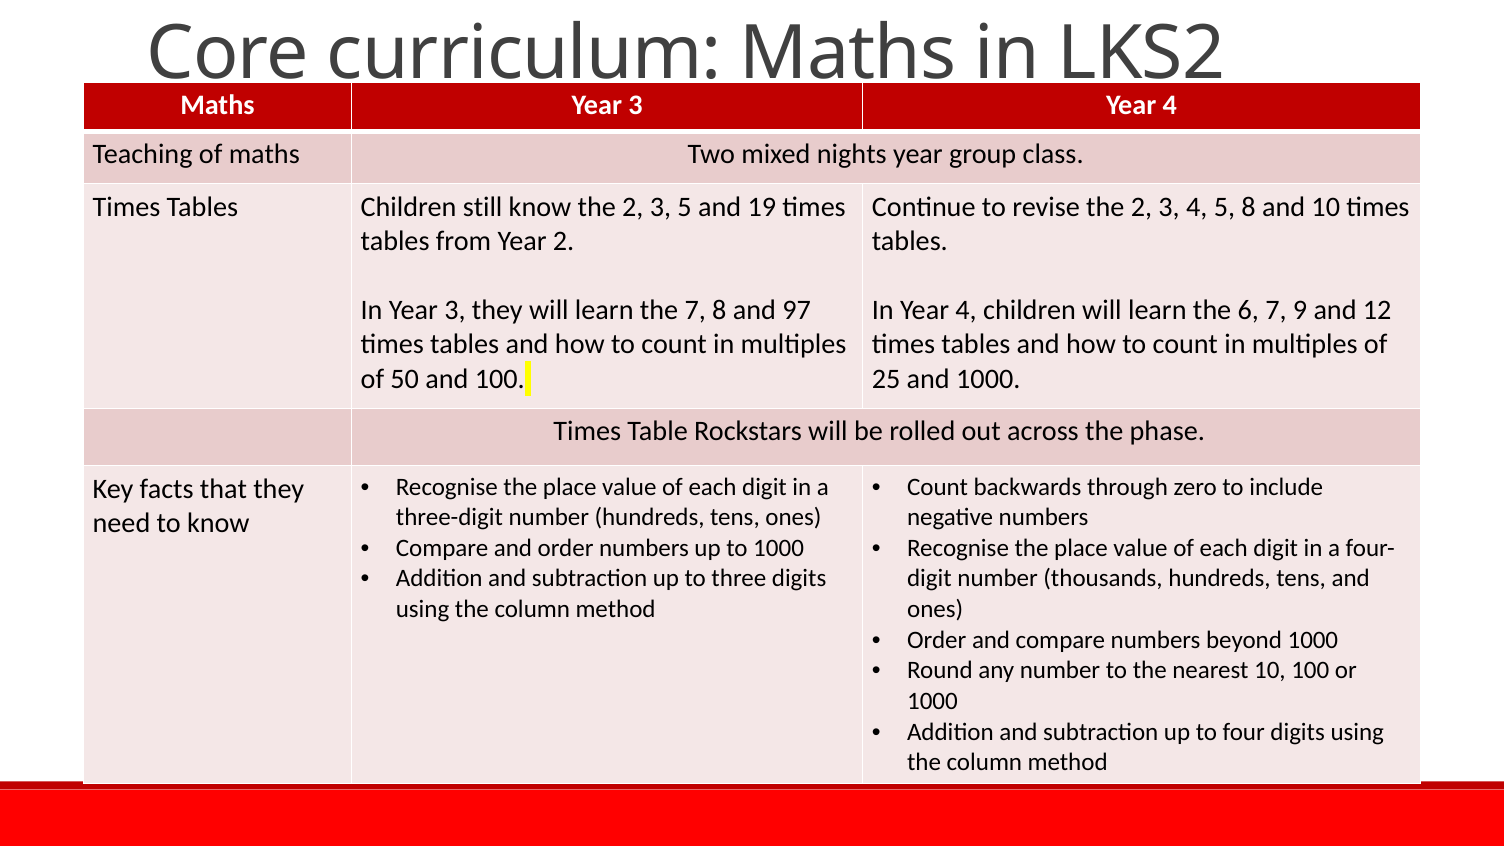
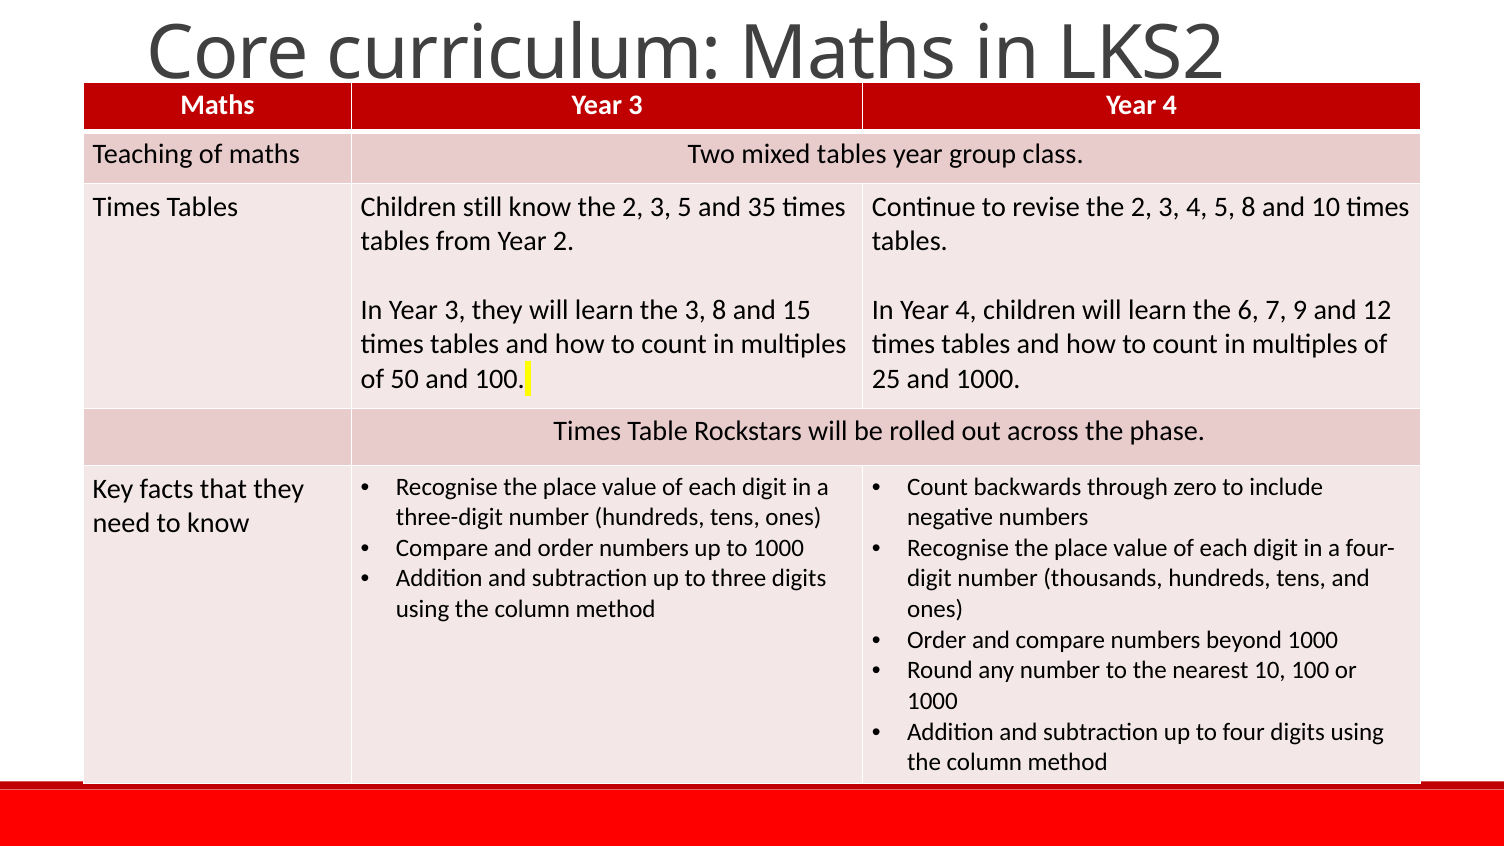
mixed nights: nights -> tables (852, 155)
19: 19 -> 35 (762, 207)
the 7: 7 -> 3 (695, 310)
97: 97 -> 15 (797, 310)
